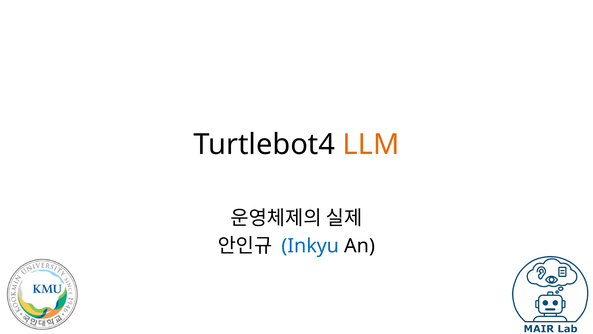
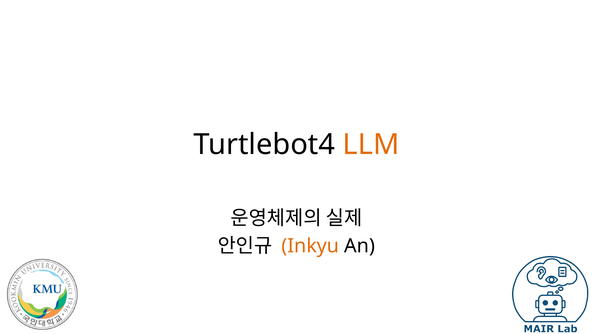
Inkyu colour: blue -> orange (310, 246)
